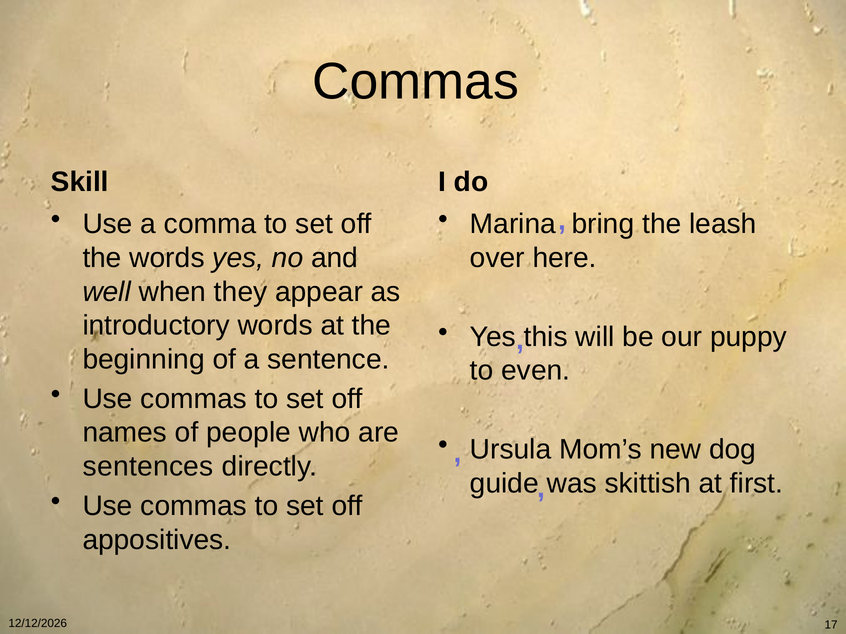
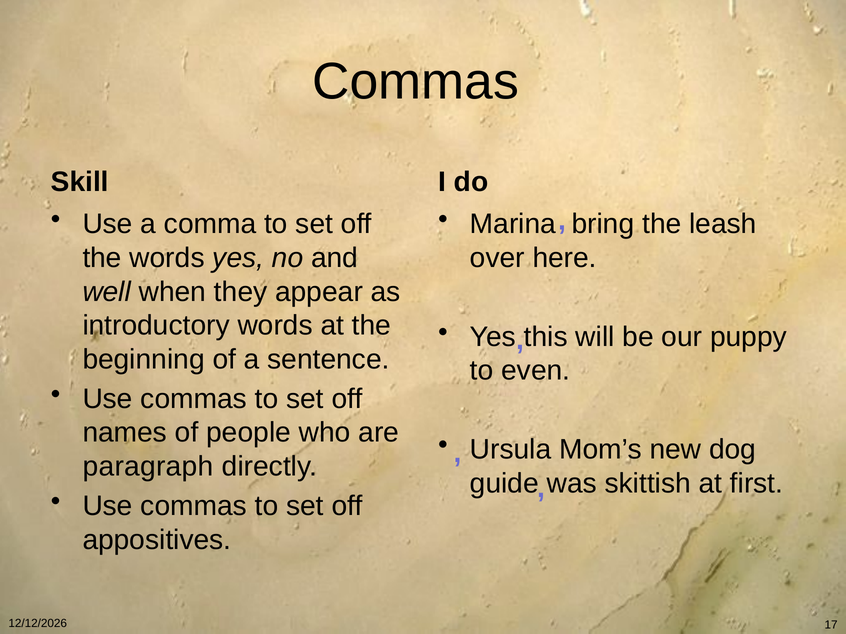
sentences: sentences -> paragraph (148, 467)
